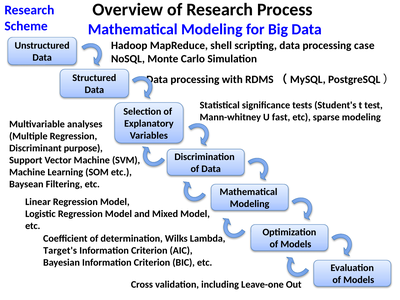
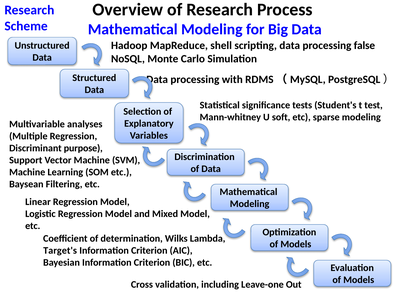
case: case -> false (364, 45)
fast: fast -> soft (281, 117)
